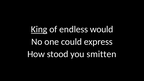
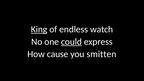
would: would -> watch (102, 29)
could underline: none -> present (71, 42)
stood: stood -> cause (58, 54)
